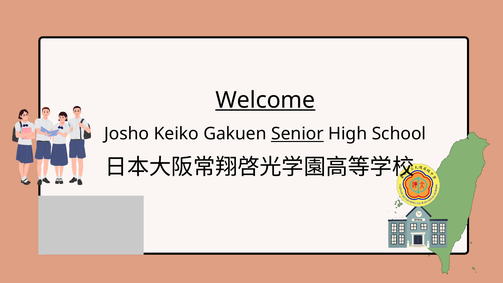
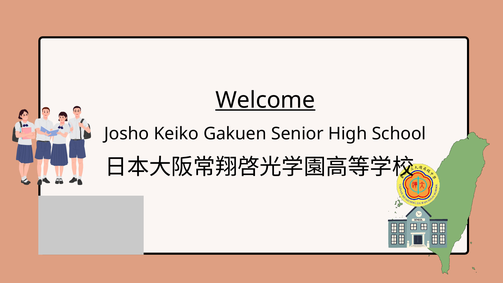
Senior underline: present -> none (297, 134)
